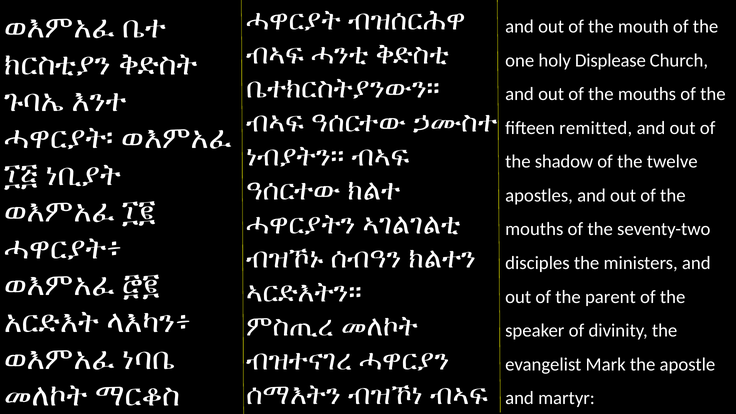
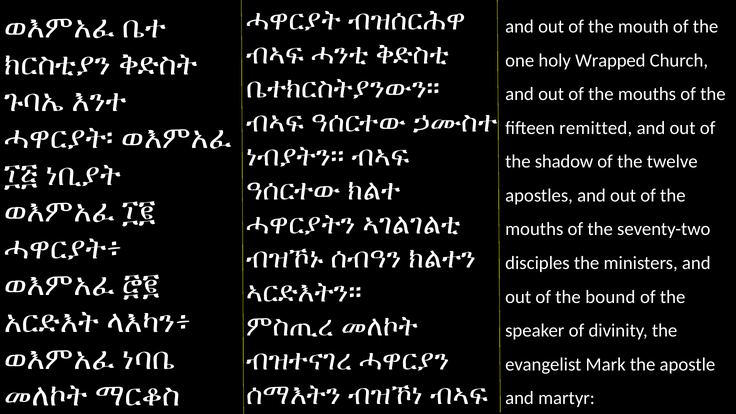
Displease: Displease -> Wrapped (610, 60)
parent: parent -> bound (610, 297)
